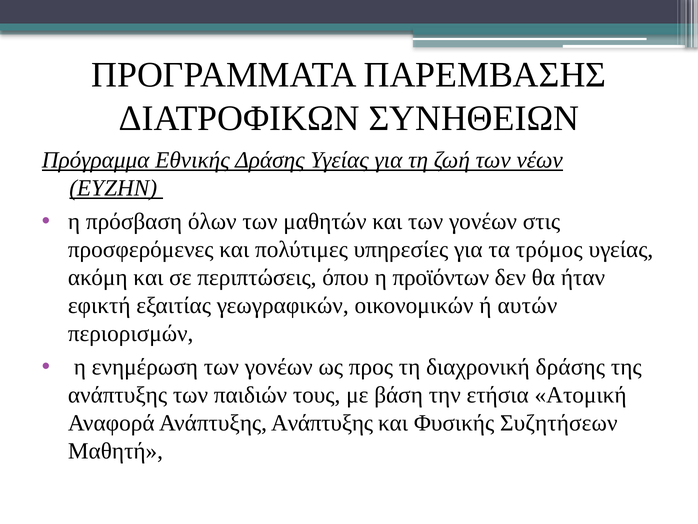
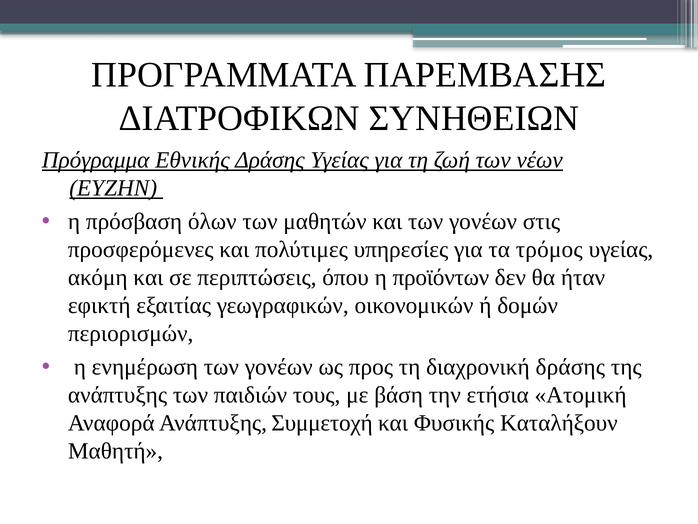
αυτών: αυτών -> δομών (528, 305)
Ανάπτυξης Ανάπτυξης: Ανάπτυξης -> Συμμετοχή (322, 423)
Συζητήσεων: Συζητήσεων -> Καταλήξουν (559, 423)
